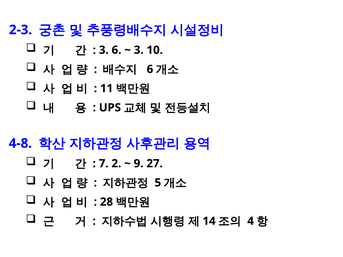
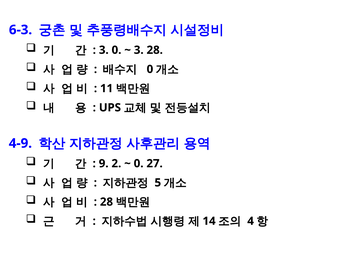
2-3: 2-3 -> 6-3 (21, 30)
3 6: 6 -> 0 (117, 50)
3 10: 10 -> 28 (155, 50)
6: 6 -> 0 (150, 69)
4-8: 4-8 -> 4-9 (20, 143)
7: 7 -> 9 (104, 164)
9: 9 -> 0 (139, 164)
